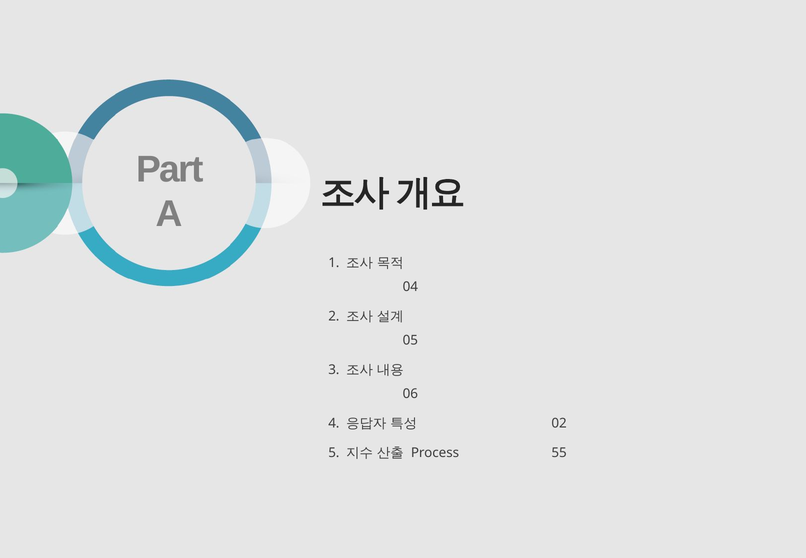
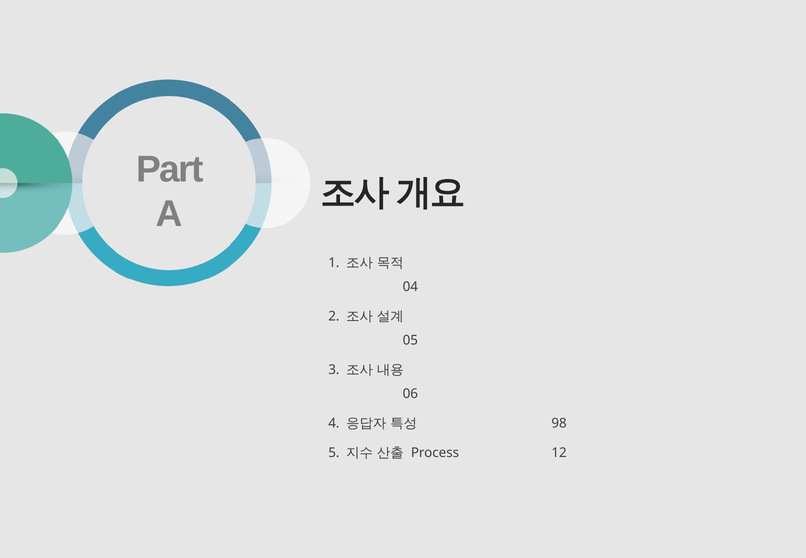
02: 02 -> 98 (559, 423)
55: 55 -> 12 (559, 453)
